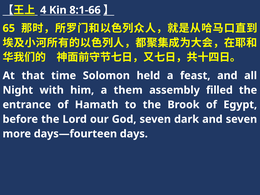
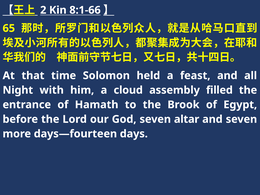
4: 4 -> 2 (43, 10)
them: them -> cloud (128, 90)
dark: dark -> altar (187, 119)
